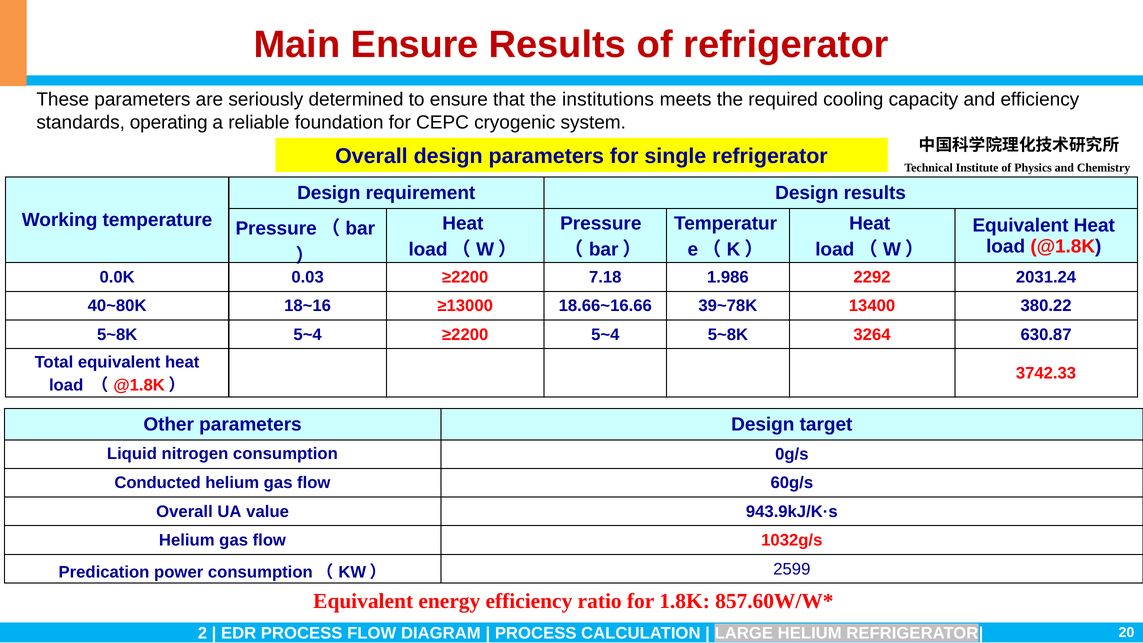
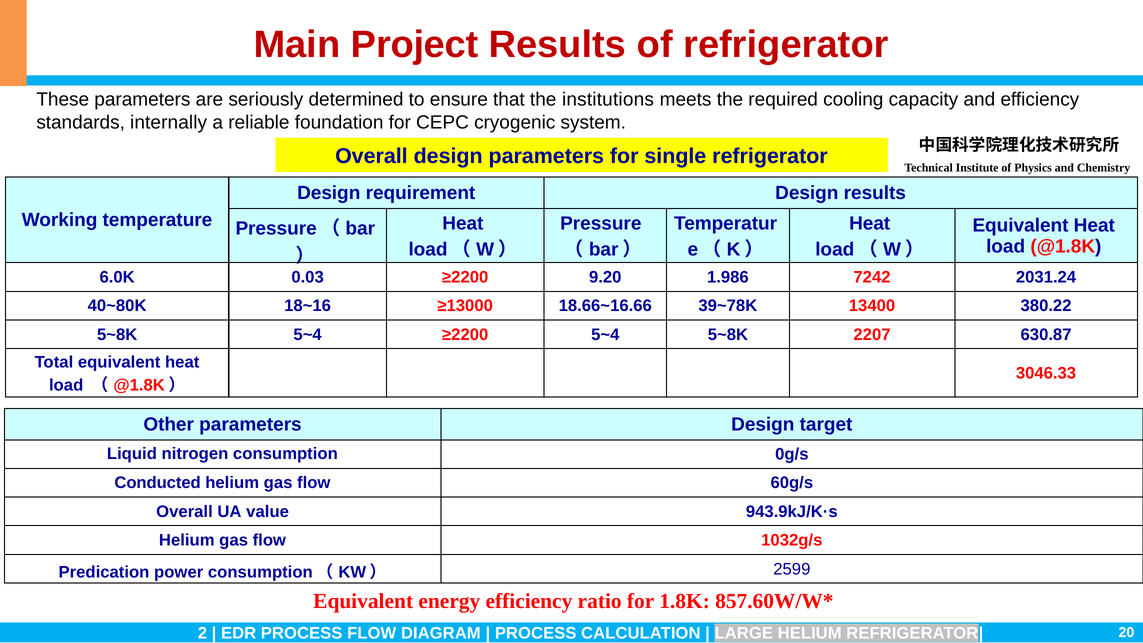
Main Ensure: Ensure -> Project (415, 45)
operating: operating -> internally (169, 122)
0.0K: 0.0K -> 6.0K (117, 277)
7.18: 7.18 -> 9.20 (605, 277)
2292: 2292 -> 7242 (872, 277)
3264: 3264 -> 2207 (872, 334)
3742.33: 3742.33 -> 3046.33 (1046, 373)
